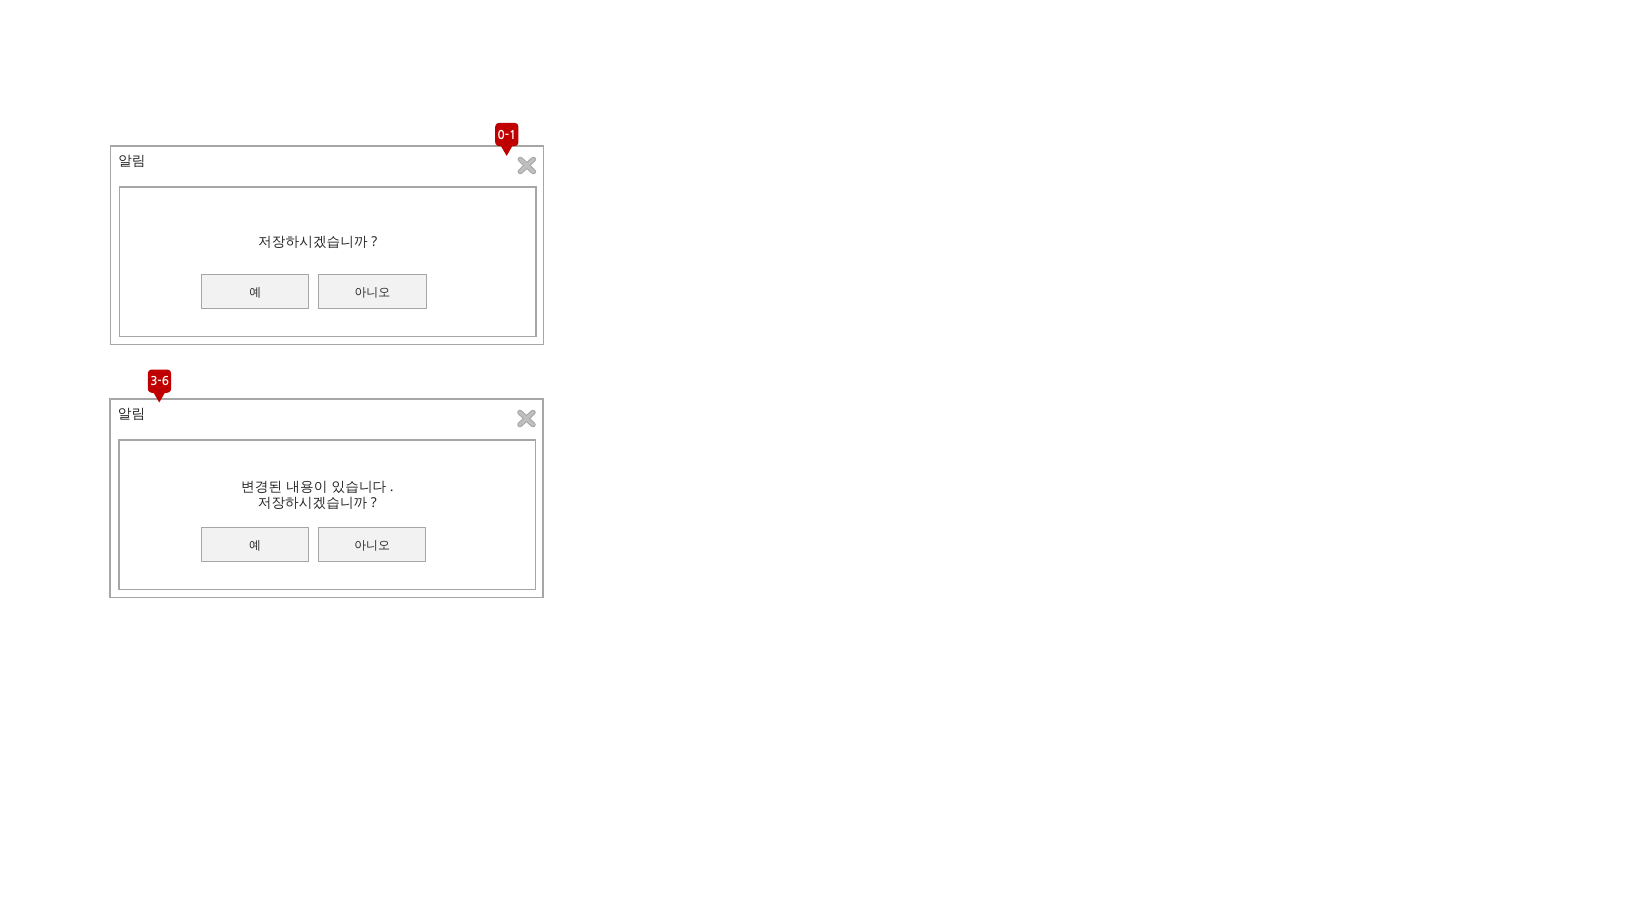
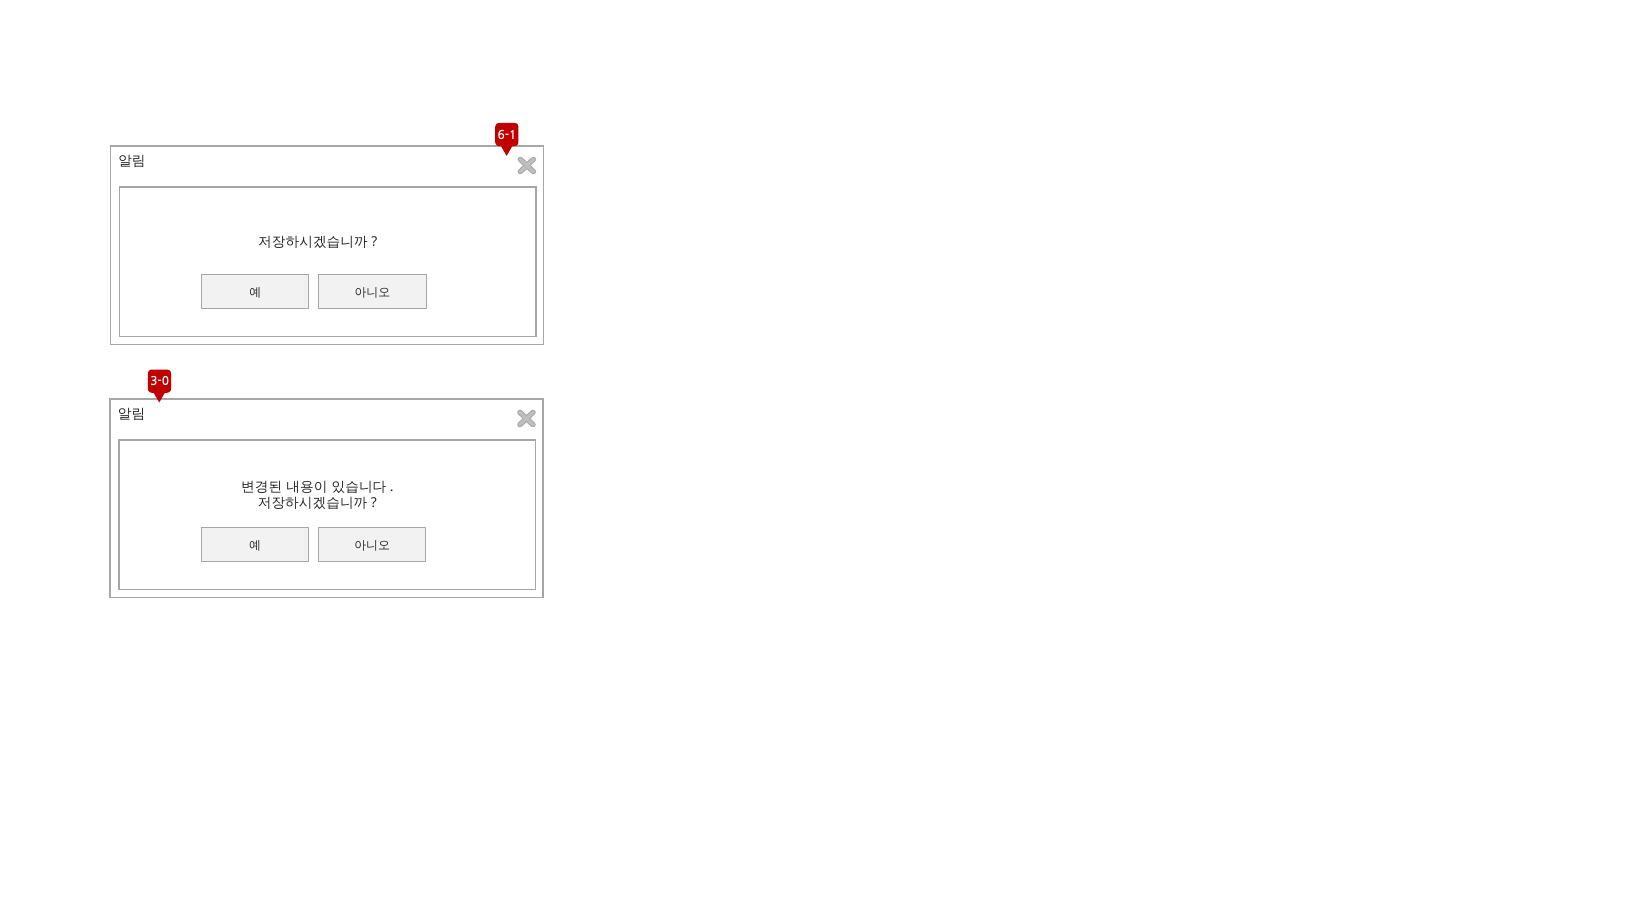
0-1: 0-1 -> 6-1 (507, 135)
3-6: 3-6 -> 3-0 (160, 382)
